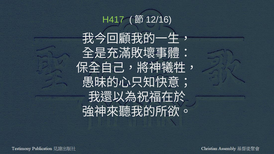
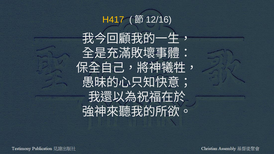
H417 colour: light green -> yellow (113, 20)
